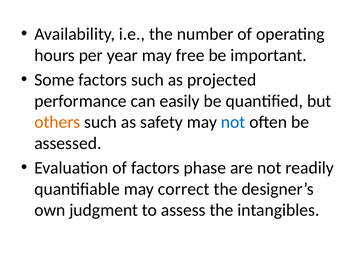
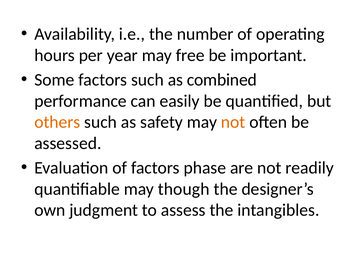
projected: projected -> combined (222, 80)
not colour: blue -> orange (233, 122)
correct: correct -> though (184, 189)
